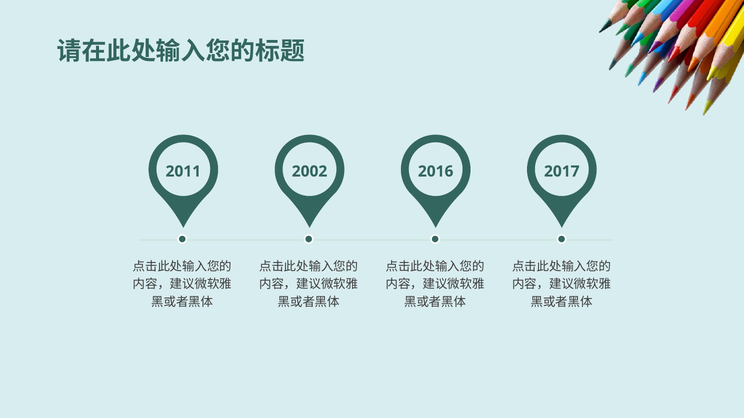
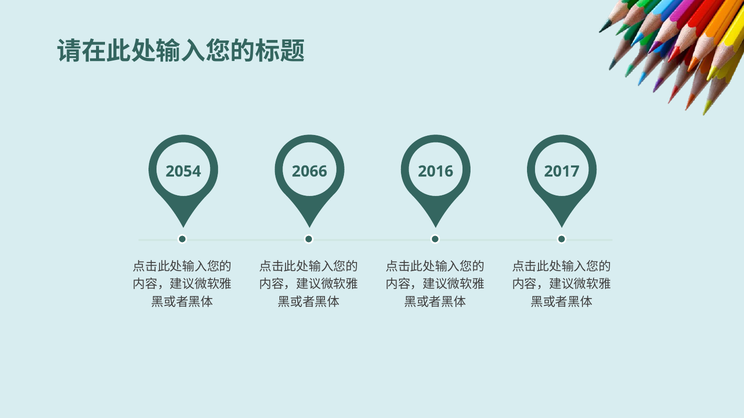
2011: 2011 -> 2054 (183, 172)
2002: 2002 -> 2066 (310, 172)
